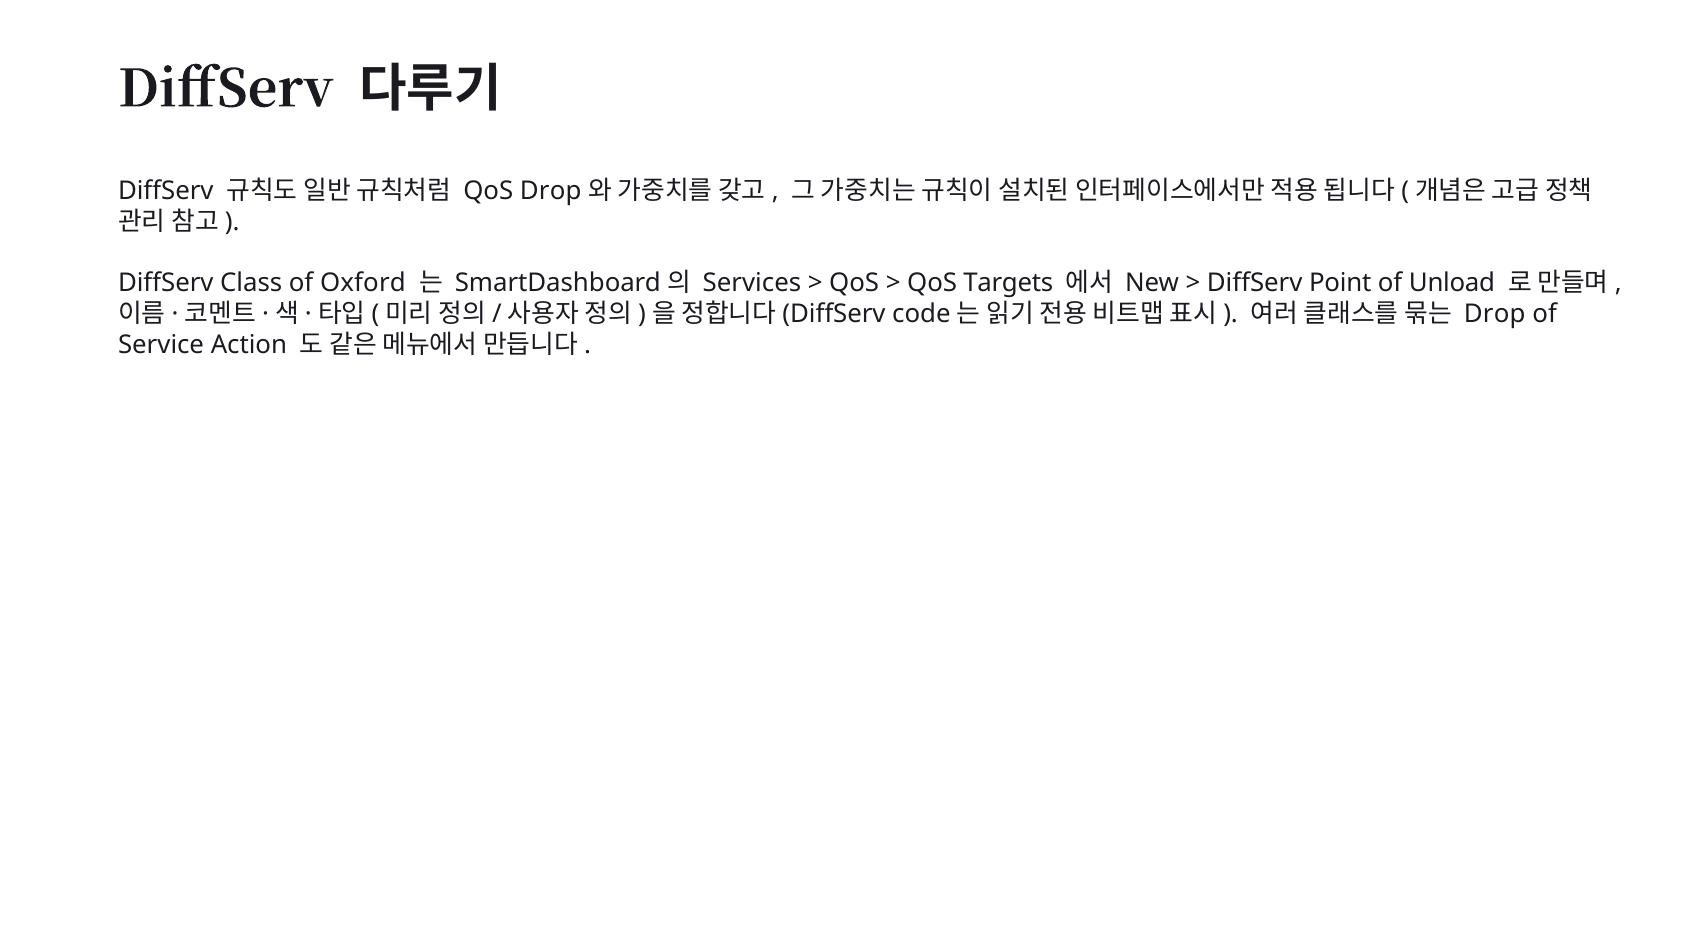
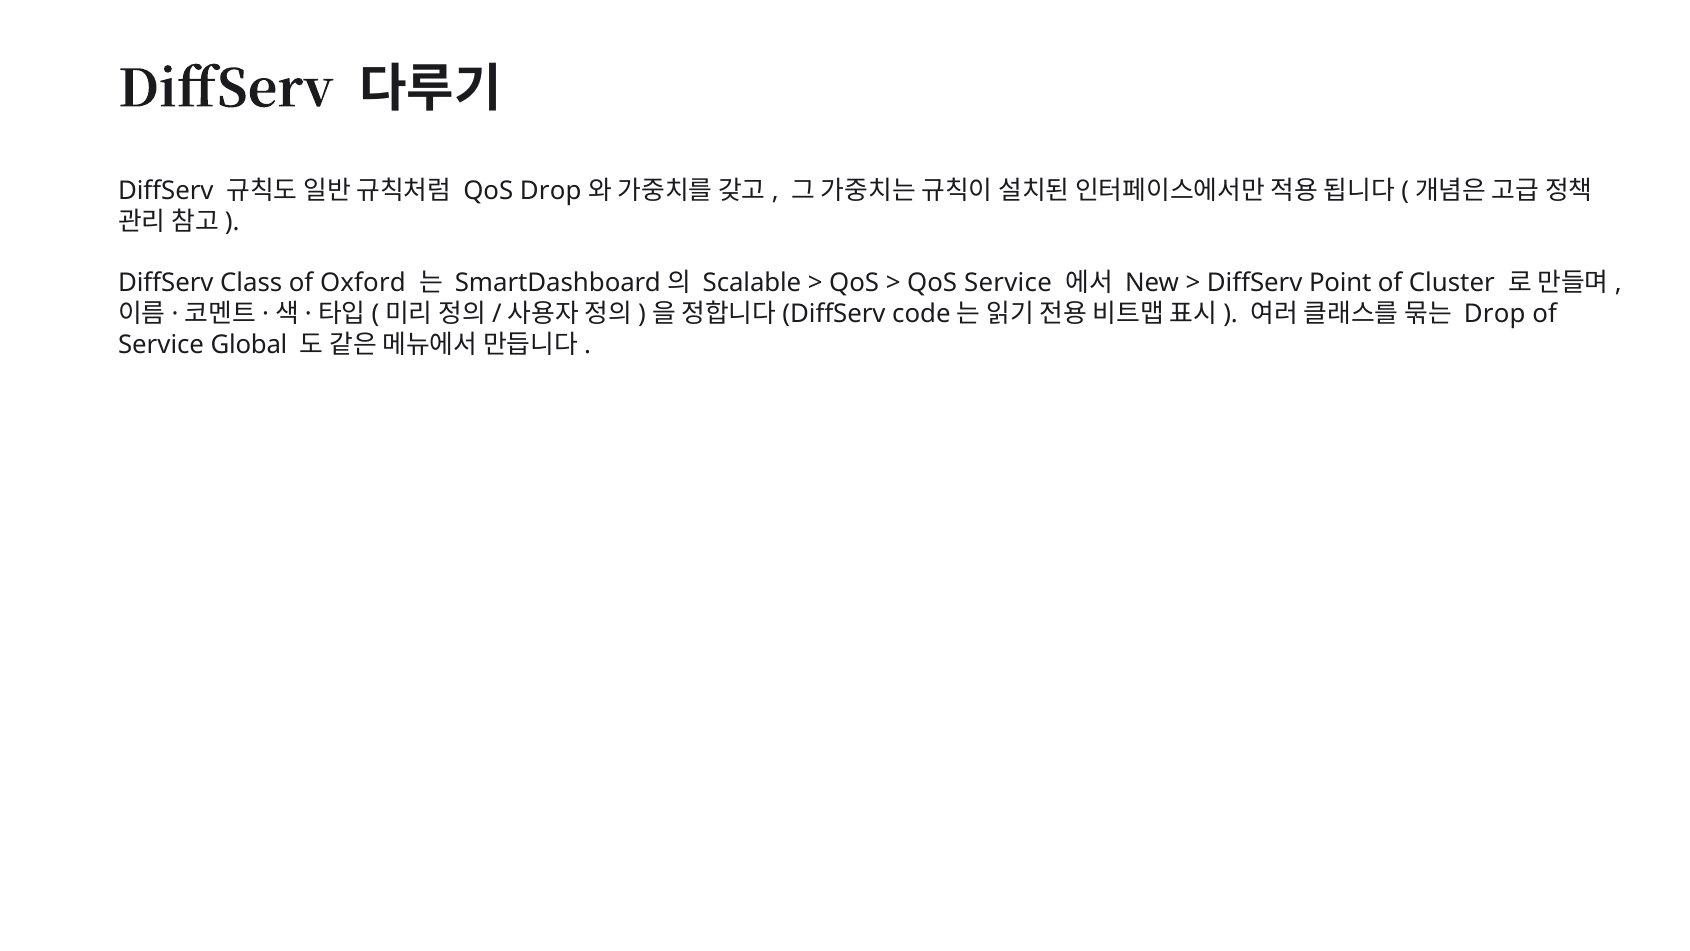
Services: Services -> Scalable (752, 283)
QoS Targets: Targets -> Service (1008, 283)
Unload: Unload -> Cluster (1452, 283)
Action: Action -> Global (249, 345)
